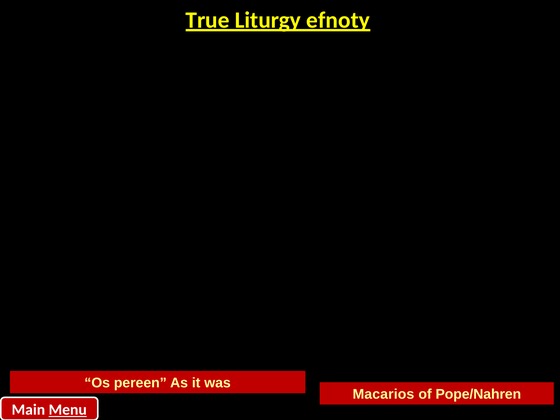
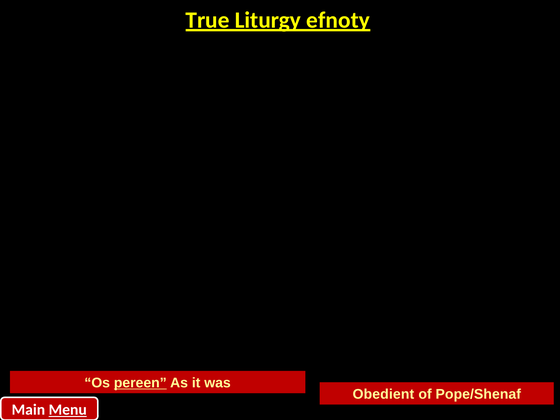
pereen underline: none -> present (140, 383)
Macarios: Macarios -> Obedient (383, 394)
Pope/Nahren: Pope/Nahren -> Pope/Shenaf (478, 394)
